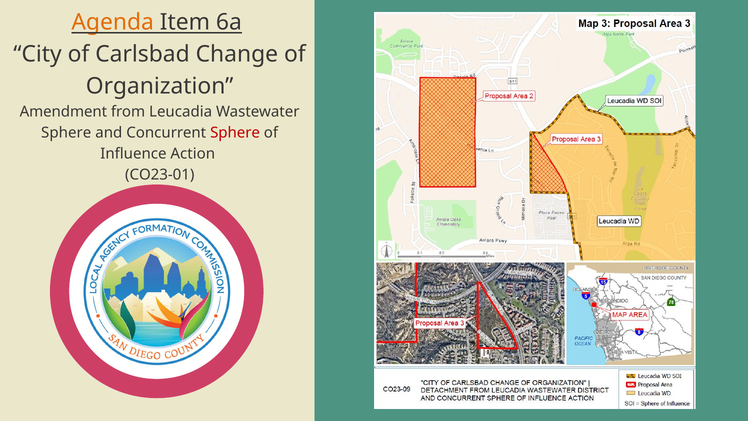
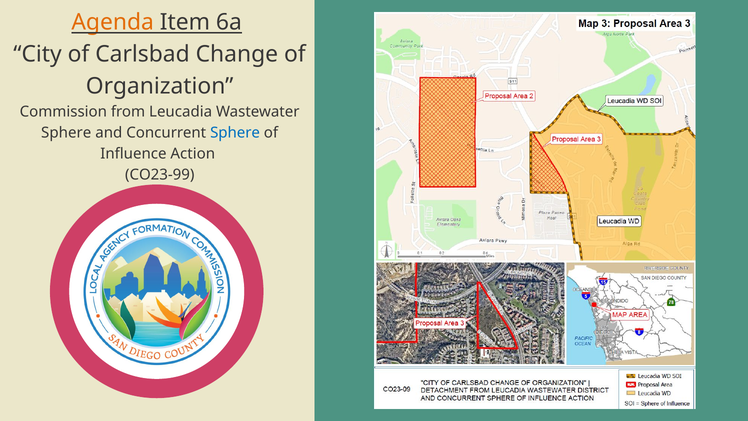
Amendment: Amendment -> Commission (63, 111)
Sphere colour: red -> blue (235, 133)
CO23-01: CO23-01 -> CO23-99 (160, 175)
